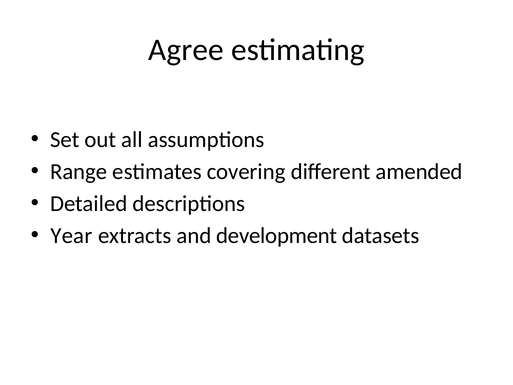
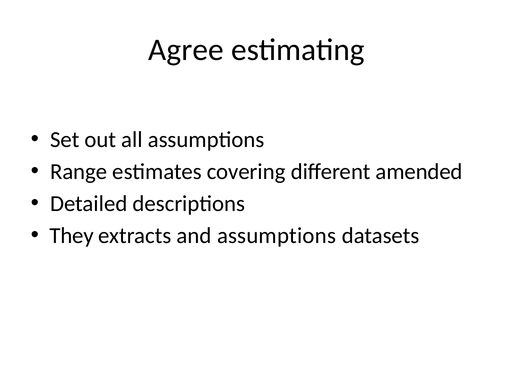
Year: Year -> They (72, 235)
and development: development -> assumptions (276, 235)
